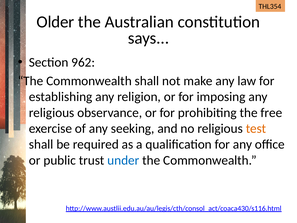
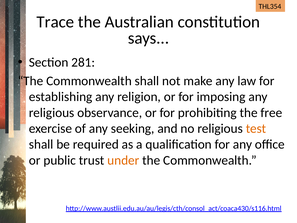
Older: Older -> Trace (55, 22)
962: 962 -> 281 (83, 62)
under colour: blue -> orange (123, 160)
